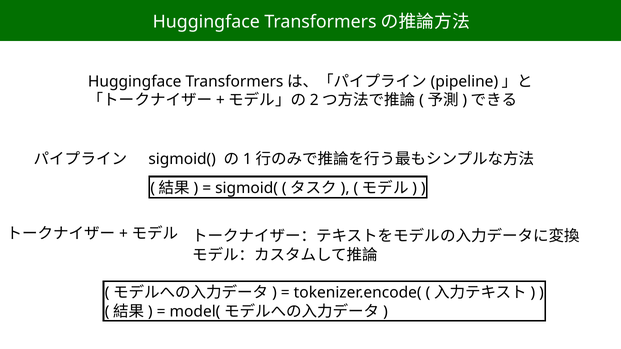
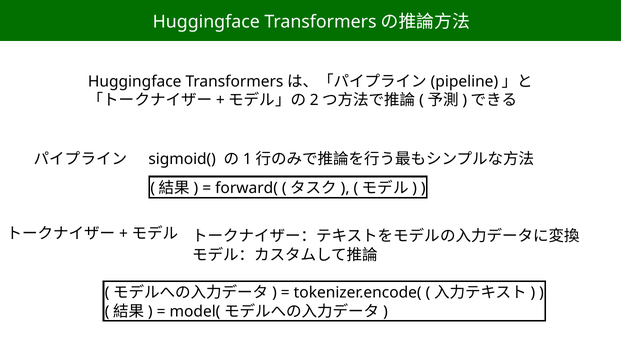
sigmoid(: sigmoid( -> forward( (247, 188)
